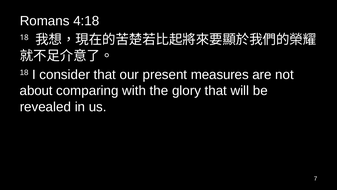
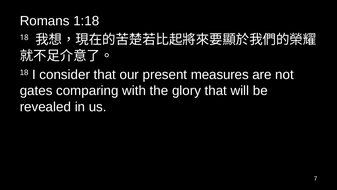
4:18: 4:18 -> 1:18 (86, 21)
about: about -> gates (36, 91)
